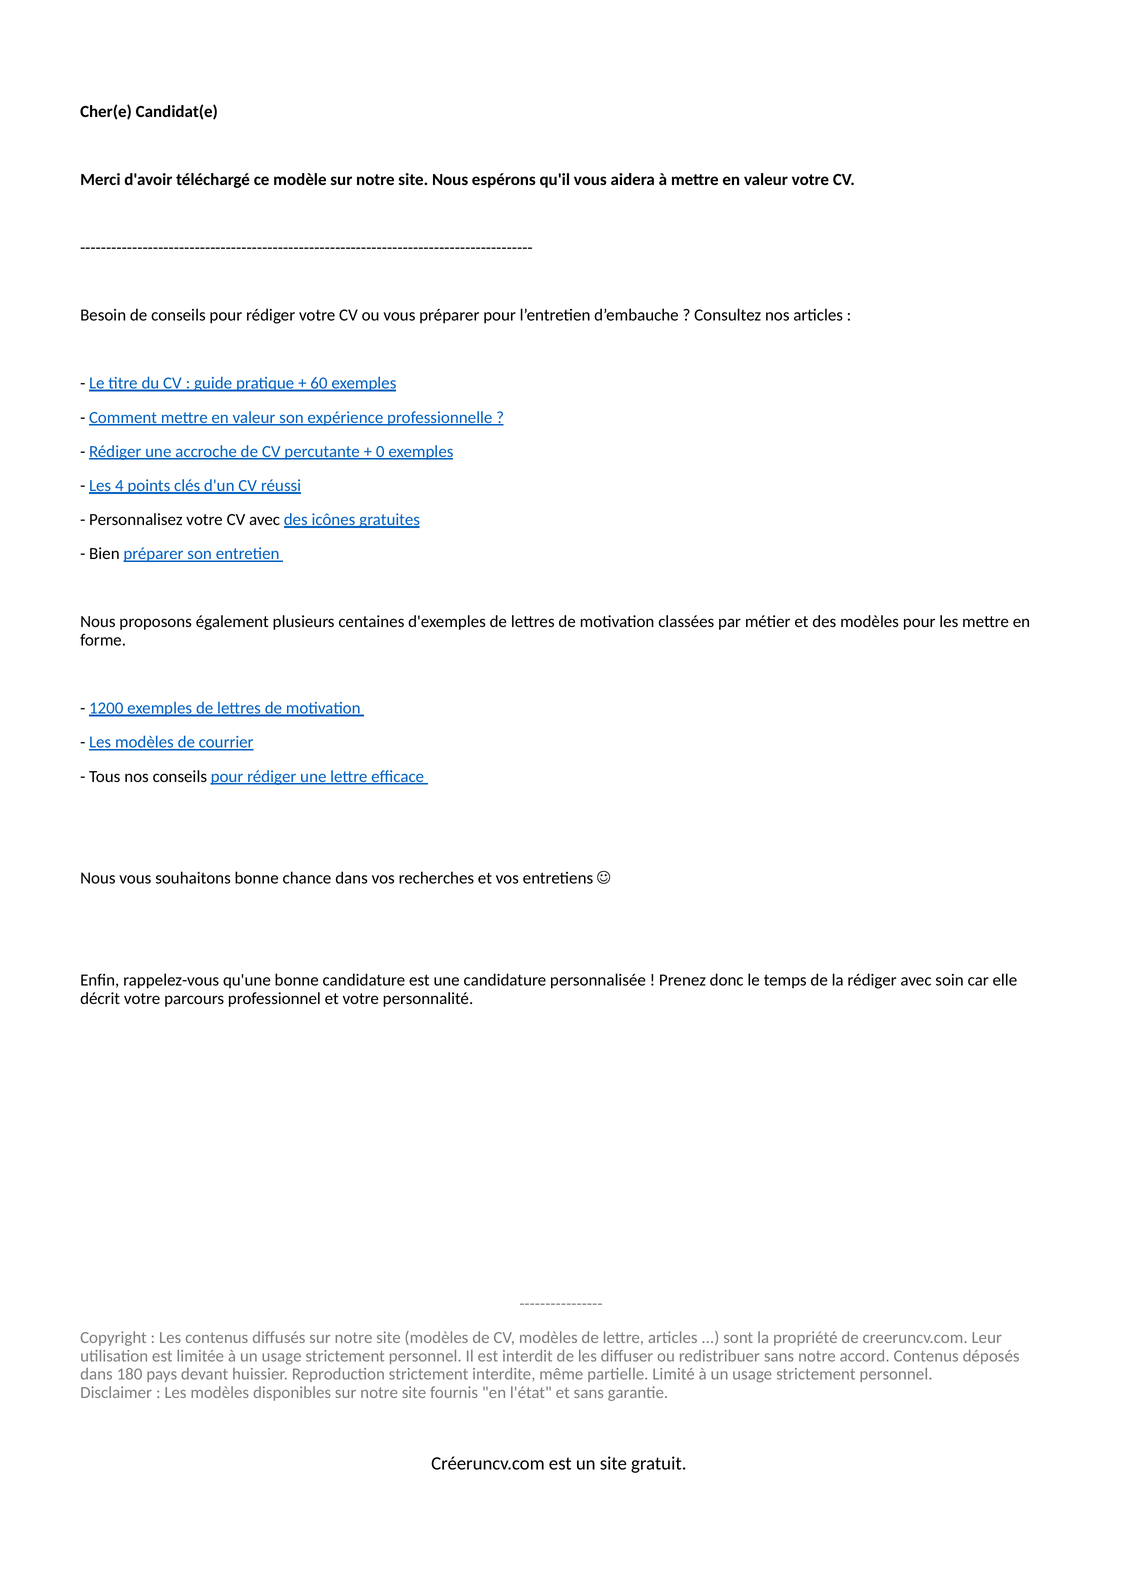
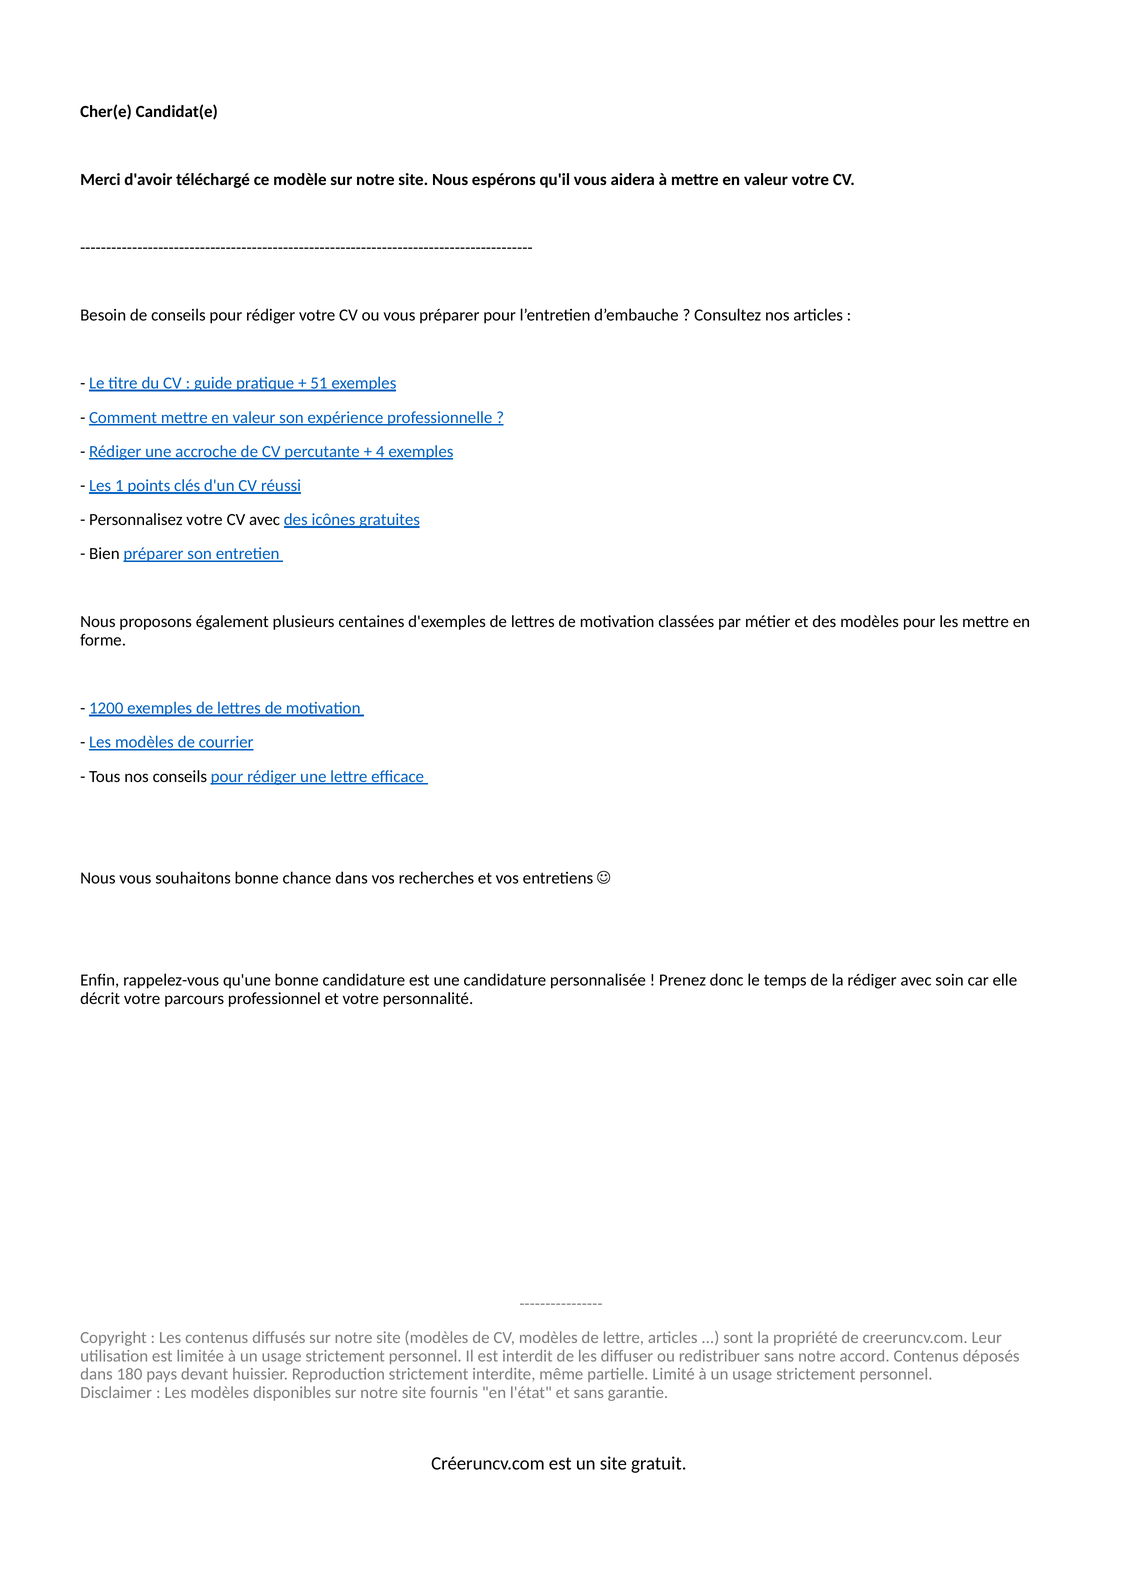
60: 60 -> 51 (319, 383)
0: 0 -> 4 (380, 452)
4: 4 -> 1 (119, 486)
